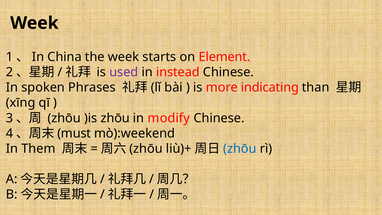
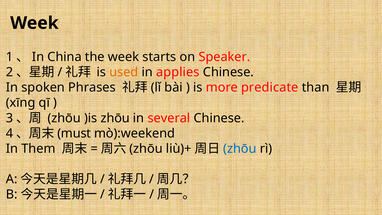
Element: Element -> Speaker (224, 57)
used colour: purple -> orange (124, 72)
instead: instead -> applies (178, 72)
indicating: indicating -> predicate (270, 87)
modify: modify -> several (169, 118)
